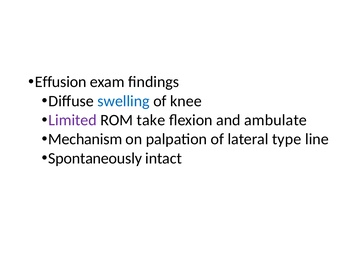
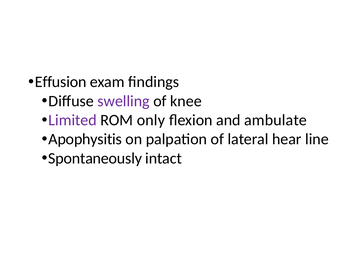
swelling colour: blue -> purple (124, 101)
take: take -> only (151, 120)
Mechanism: Mechanism -> Apophysitis (85, 139)
type: type -> hear (287, 139)
